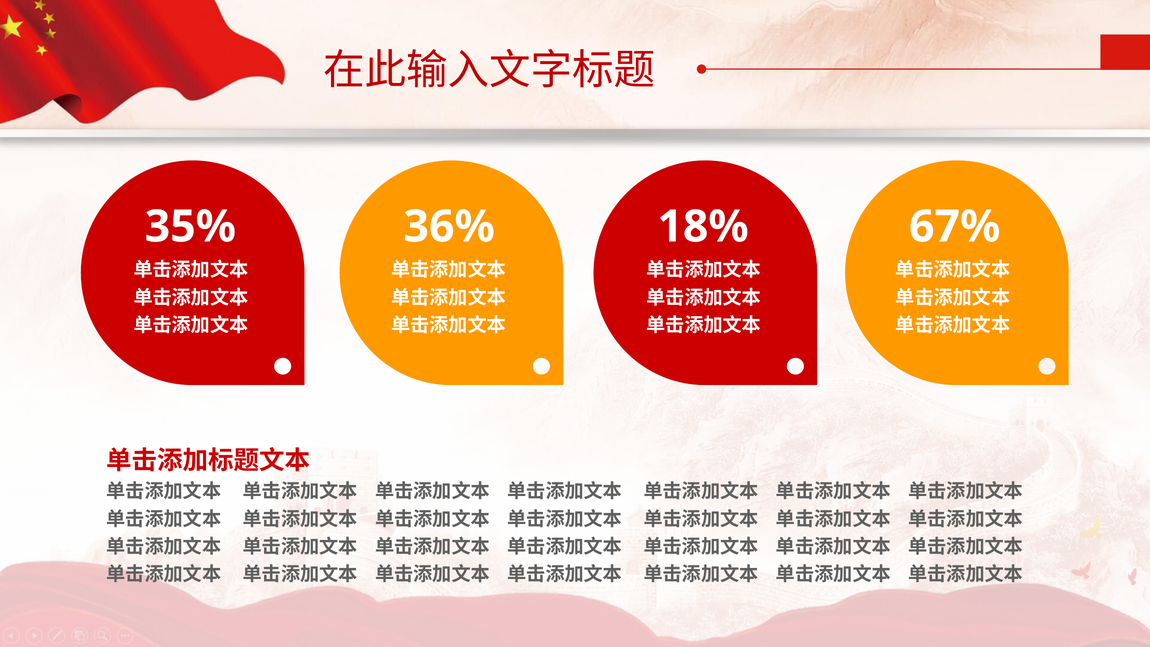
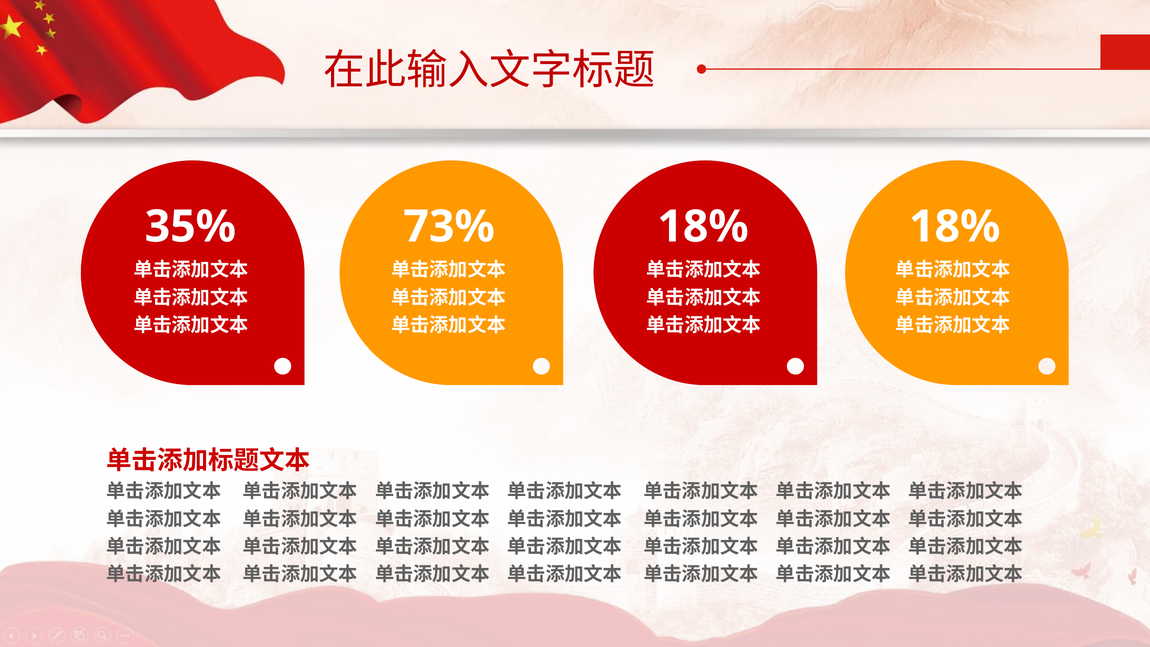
36%: 36% -> 73% (449, 227)
18% 67%: 67% -> 18% (955, 227)
